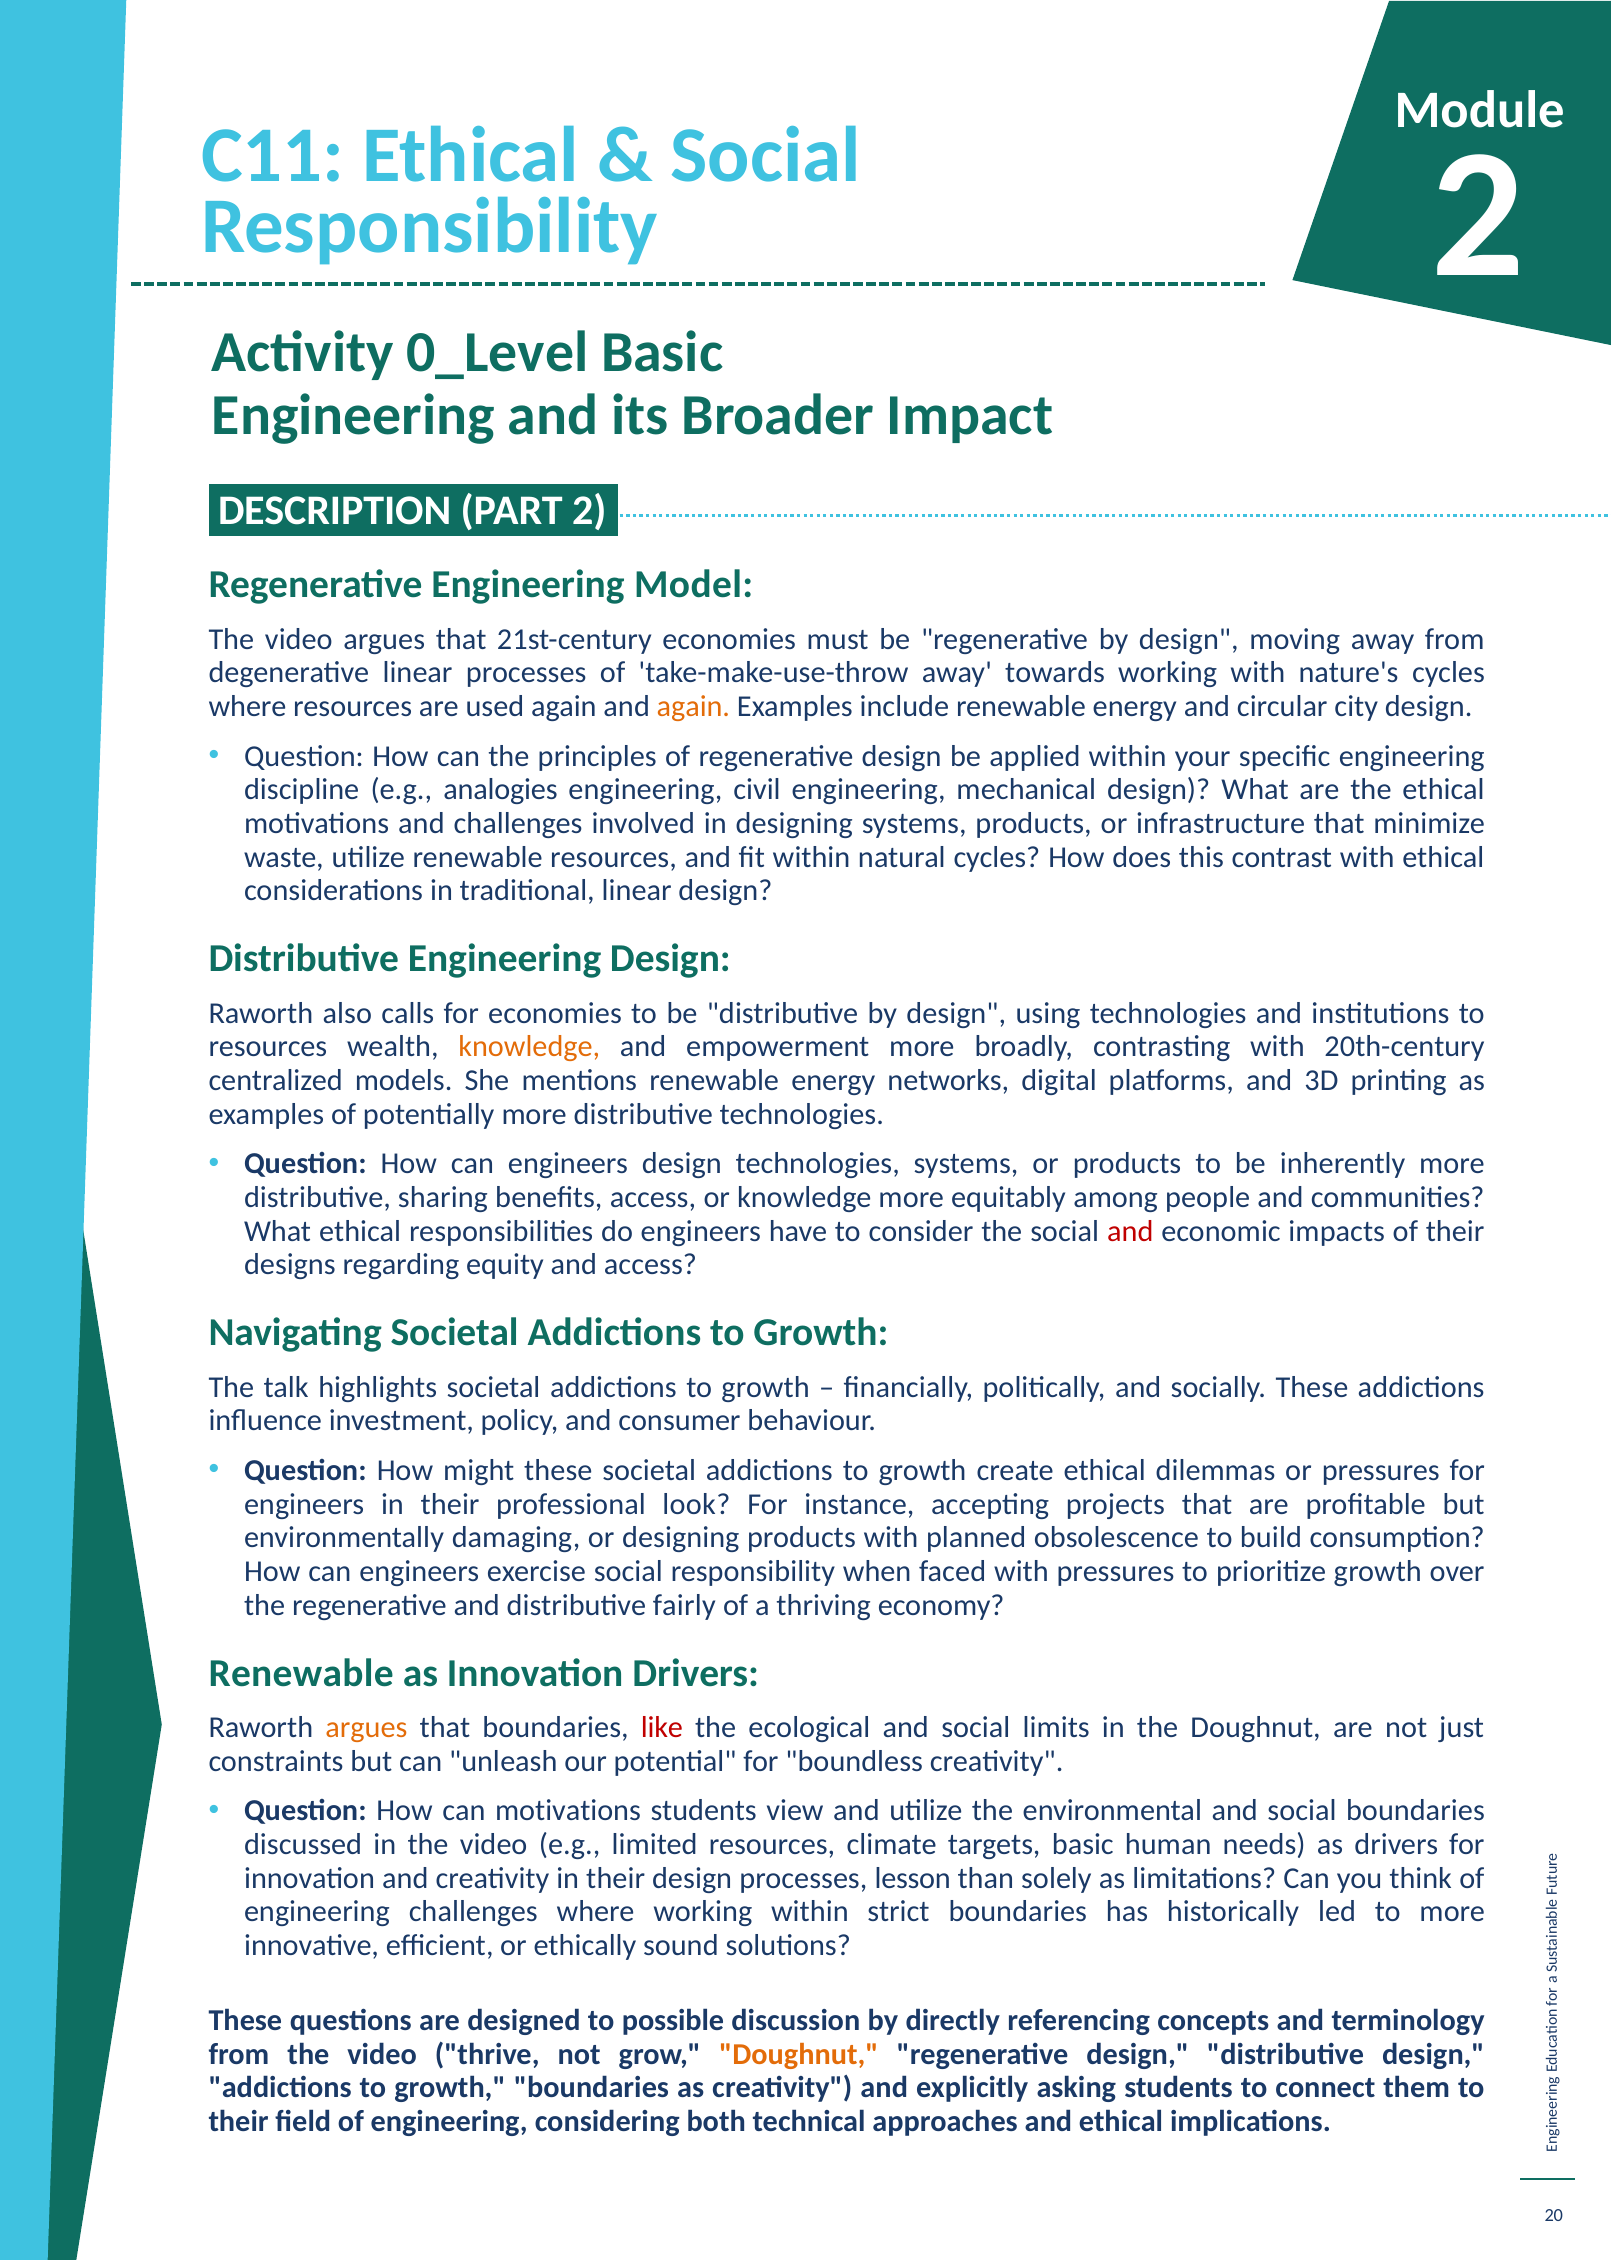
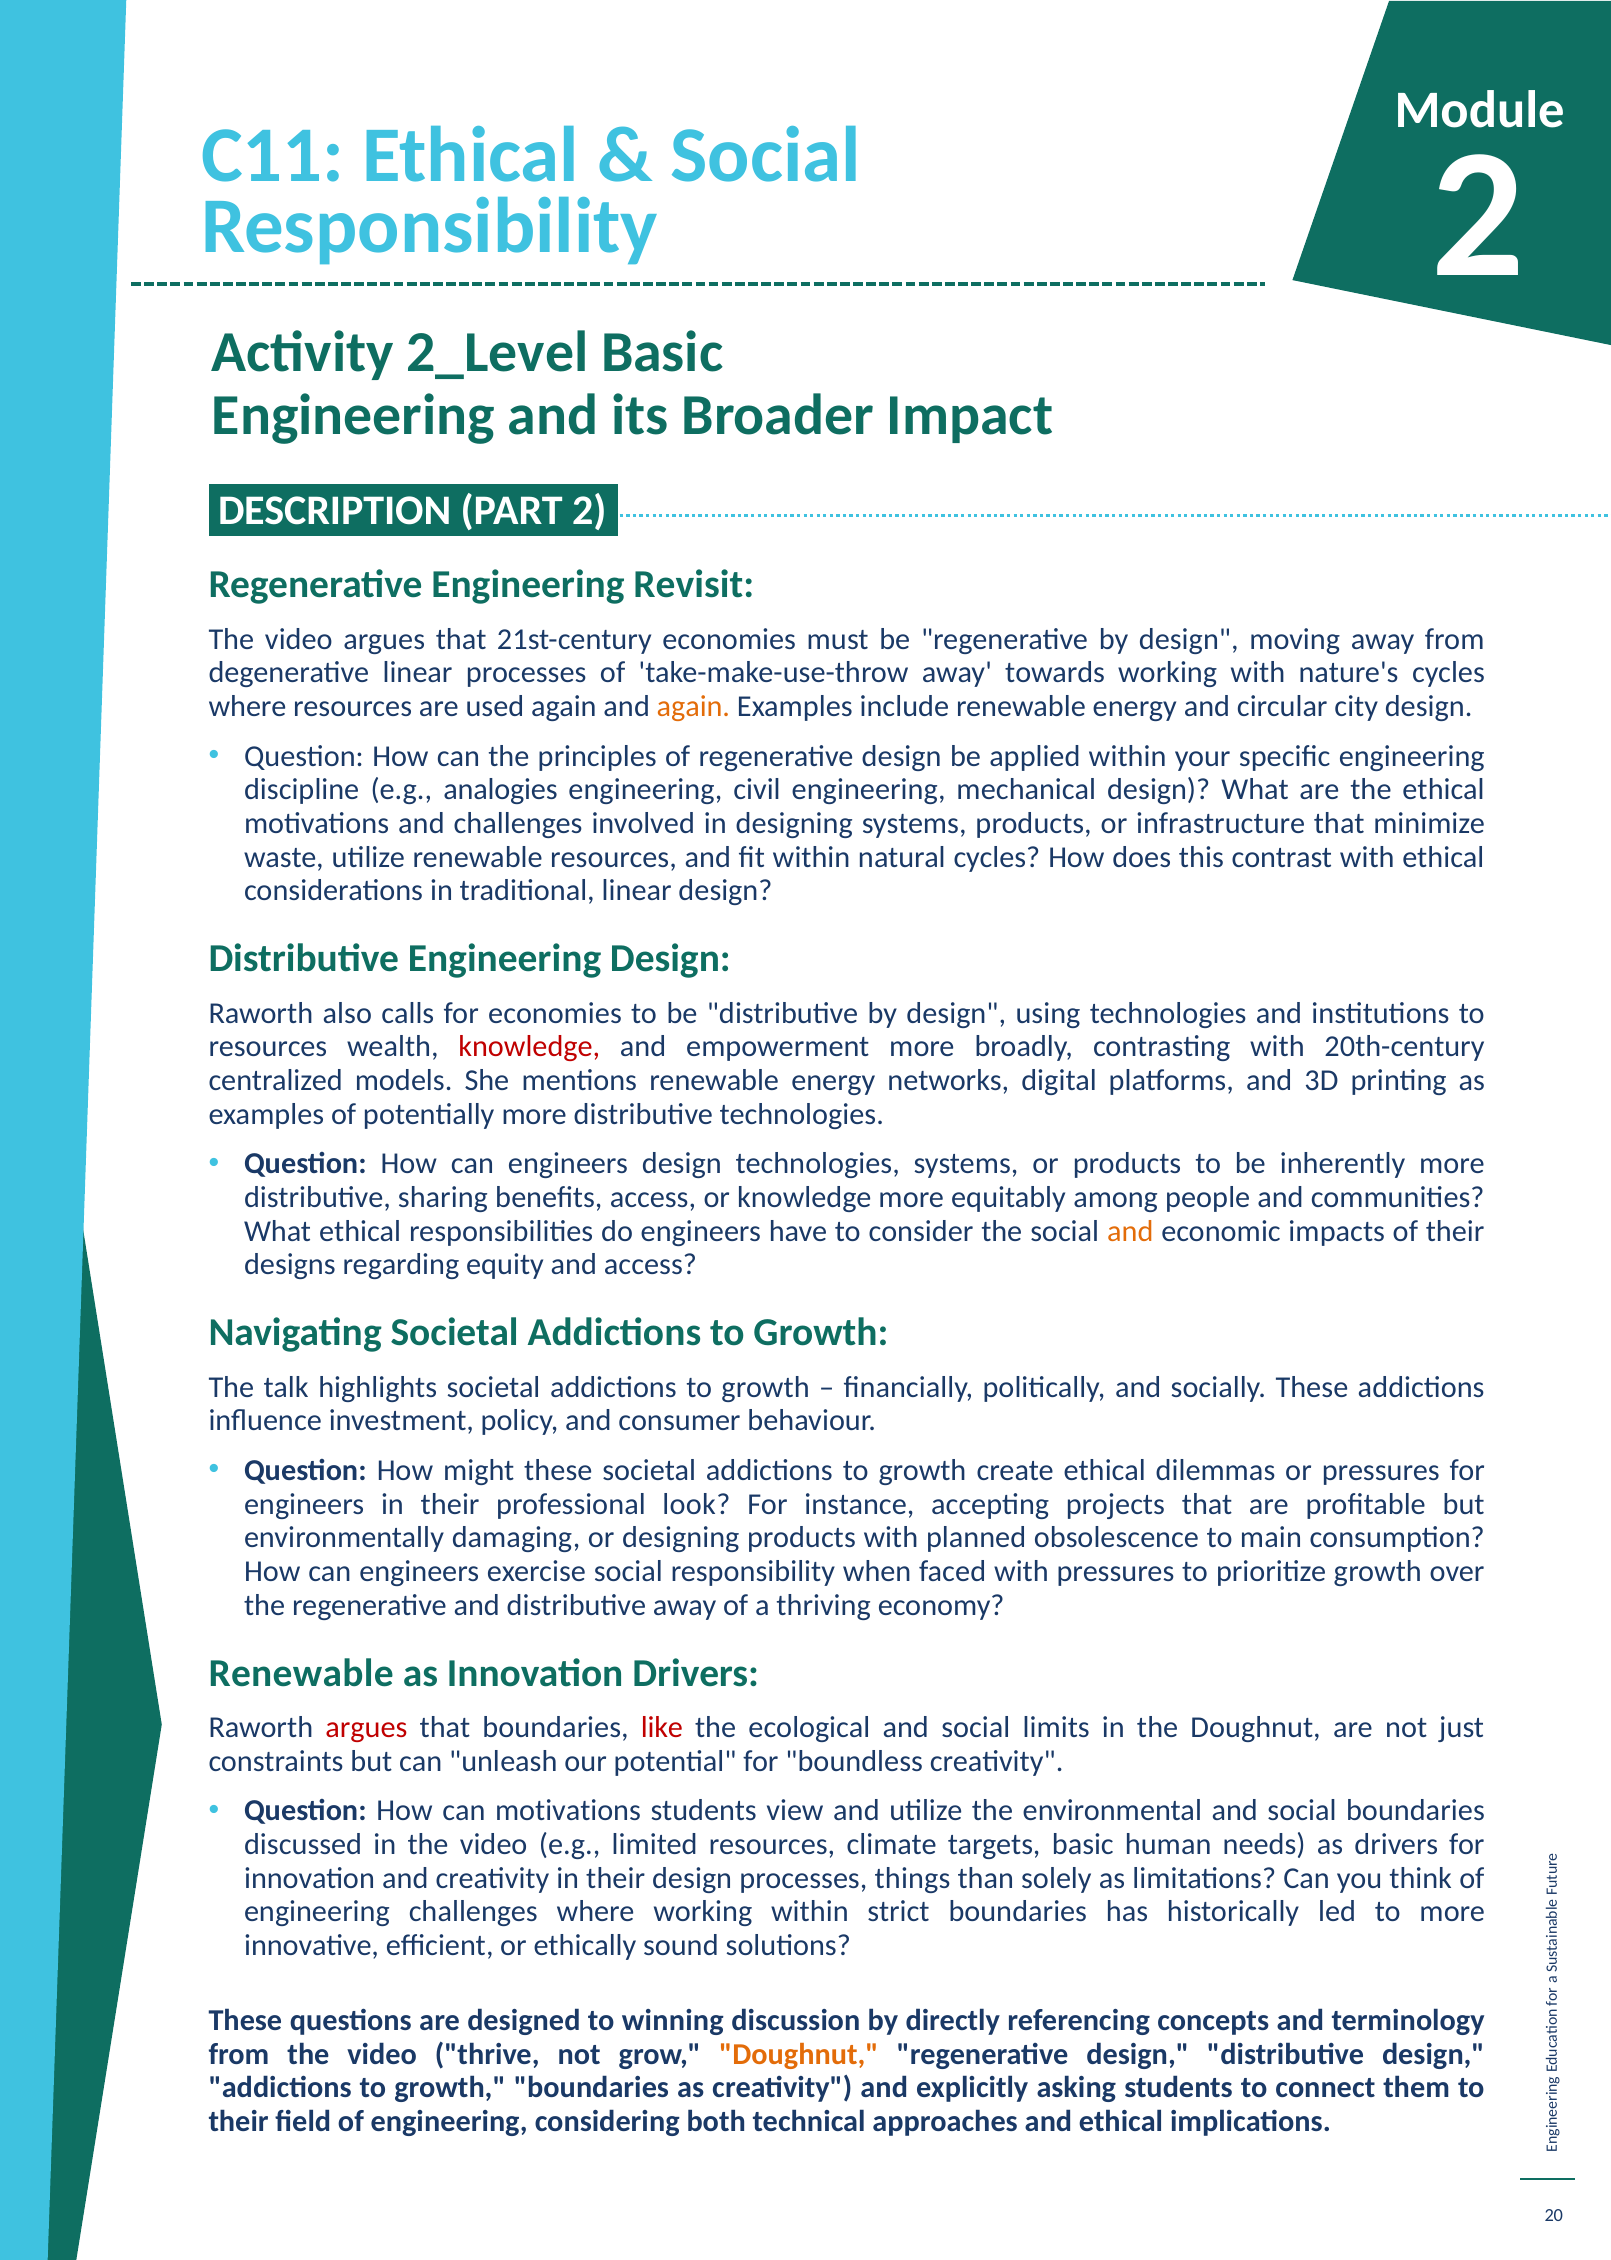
0_Level: 0_Level -> 2_Level (497, 353)
Model: Model -> Revisit (694, 585)
knowledge colour: orange -> red (529, 1047)
and colour: red -> orange (1130, 1231)
build: build -> main (1271, 1538)
distributive fairly: fairly -> away (685, 1605)
argues colour: orange -> red (366, 1728)
lesson: lesson -> things (913, 1878)
possible: possible -> winning (673, 2020)
